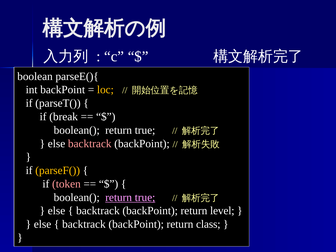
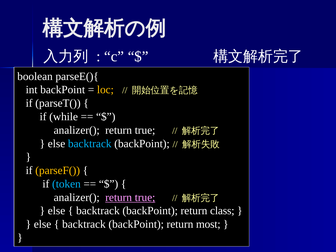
break: break -> while (64, 117)
boolean(: boolean( -> analizer( (77, 130)
backtrack colour: pink -> light blue (90, 144)
token colour: pink -> light blue (66, 184)
boolean(: boolean( -> analizer( (77, 197)
level: level -> class (222, 211)
class: class -> most (208, 224)
